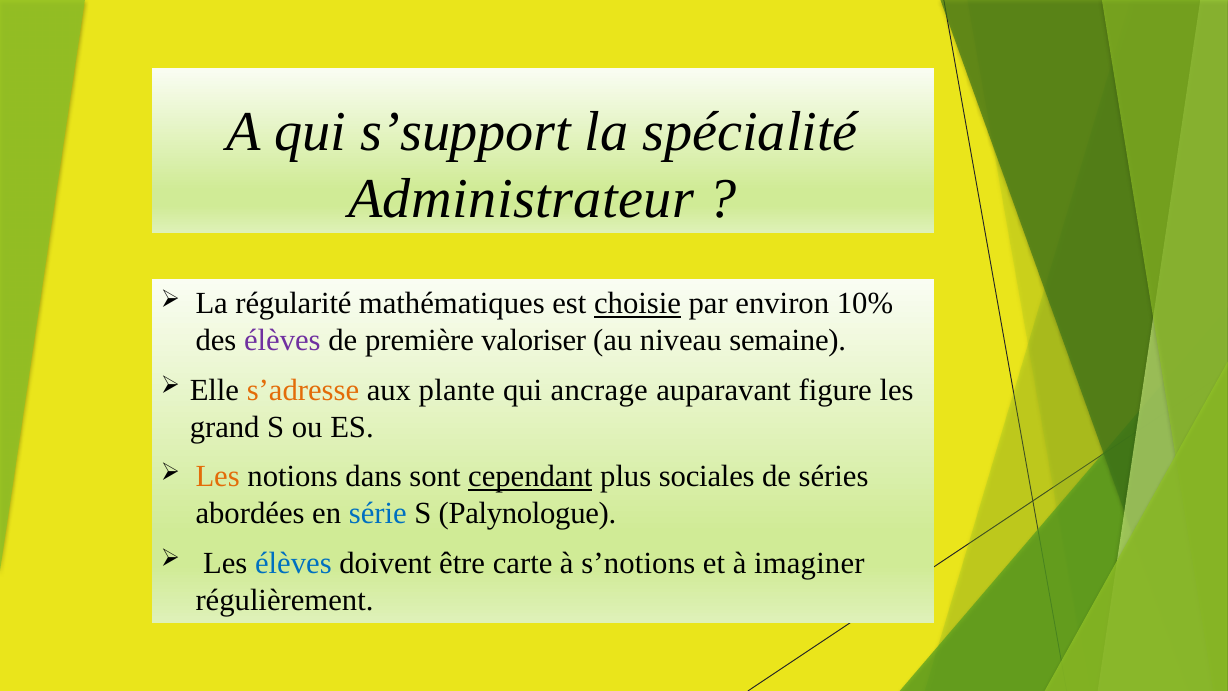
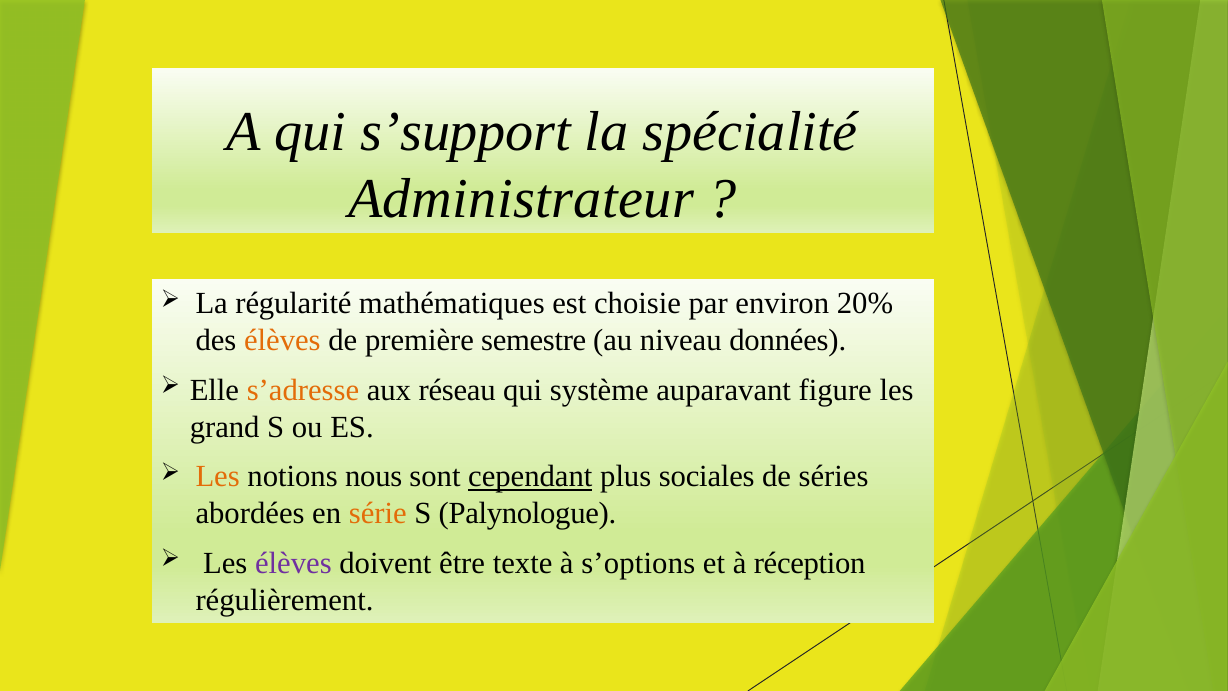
choisie underline: present -> none (638, 304)
10%: 10% -> 20% (865, 304)
élèves colour: purple -> orange (282, 340)
valoriser: valoriser -> semestre (534, 340)
semaine: semaine -> données (788, 340)
plante: plante -> réseau (457, 390)
ancrage: ancrage -> système (599, 390)
dans: dans -> nous (374, 477)
série colour: blue -> orange (378, 513)
élèves colour: blue -> purple (293, 563)
carte: carte -> texte (523, 563)
s’notions: s’notions -> s’options (638, 563)
imaginer: imaginer -> réception (810, 563)
